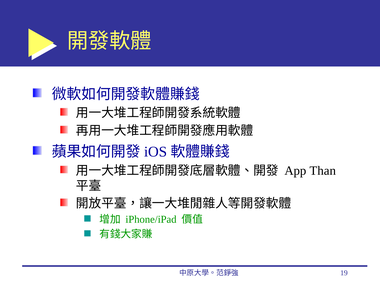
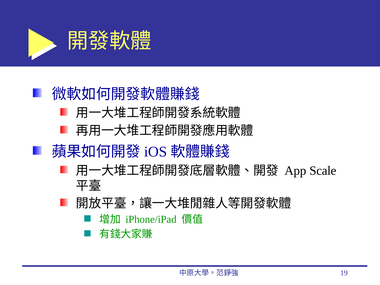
Than: Than -> Scale (323, 171)
